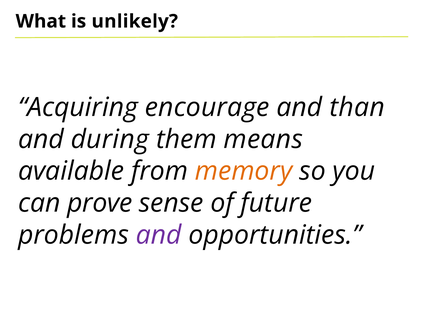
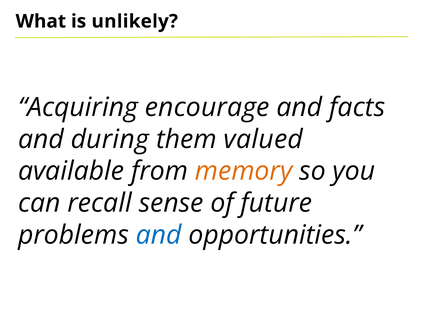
than: than -> facts (357, 108)
means: means -> valued (263, 140)
prove: prove -> recall (100, 203)
and colour: purple -> blue (159, 235)
